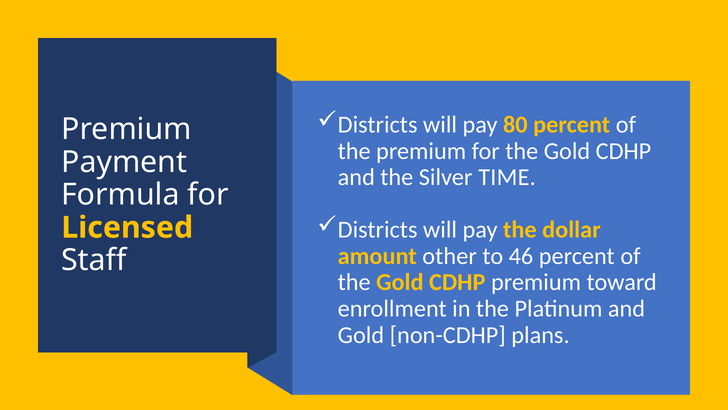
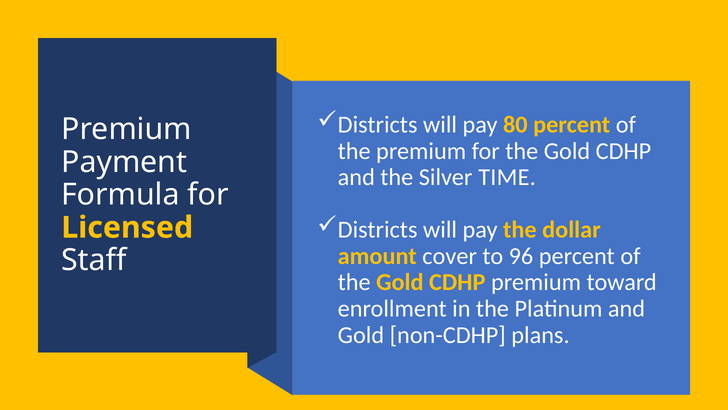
other: other -> cover (450, 256)
46: 46 -> 96 (521, 256)
